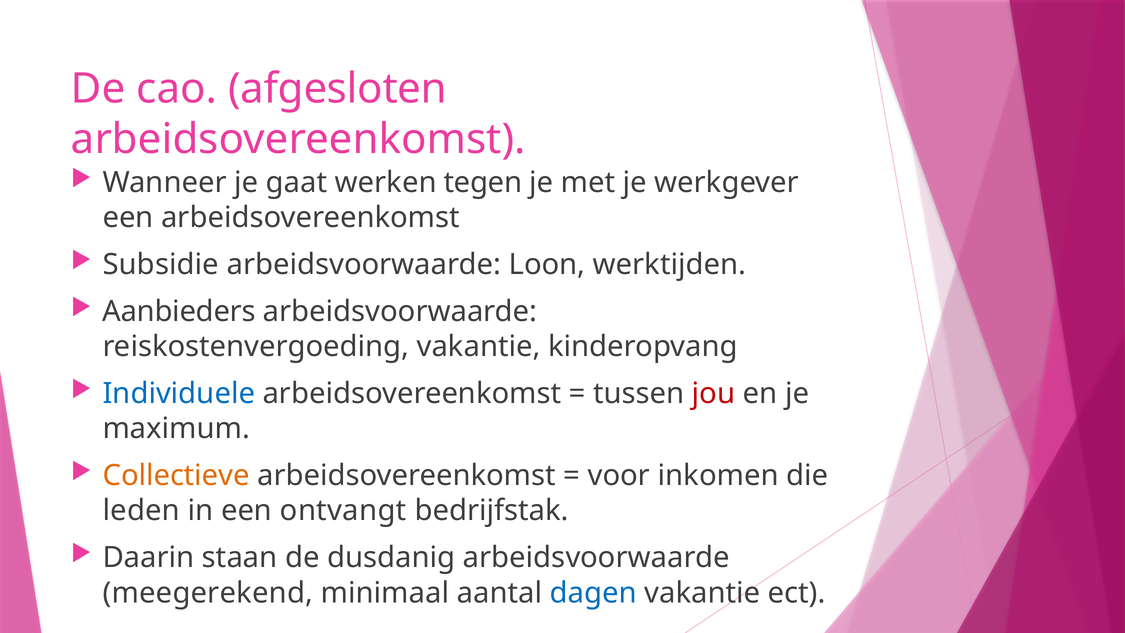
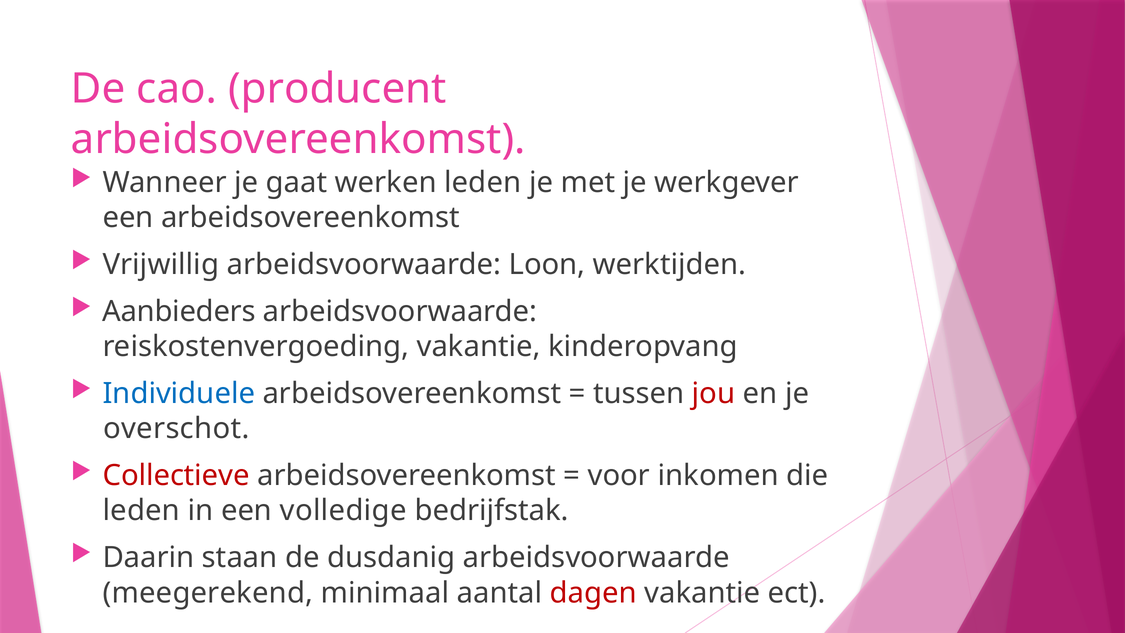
afgesloten: afgesloten -> producent (337, 89)
werken tegen: tegen -> leden (483, 183)
Subsidie: Subsidie -> Vrijwillig (161, 265)
maximum: maximum -> overschot (176, 429)
Collectieve colour: orange -> red (176, 476)
ontvangt: ontvangt -> volledige (343, 511)
dagen colour: blue -> red (593, 593)
